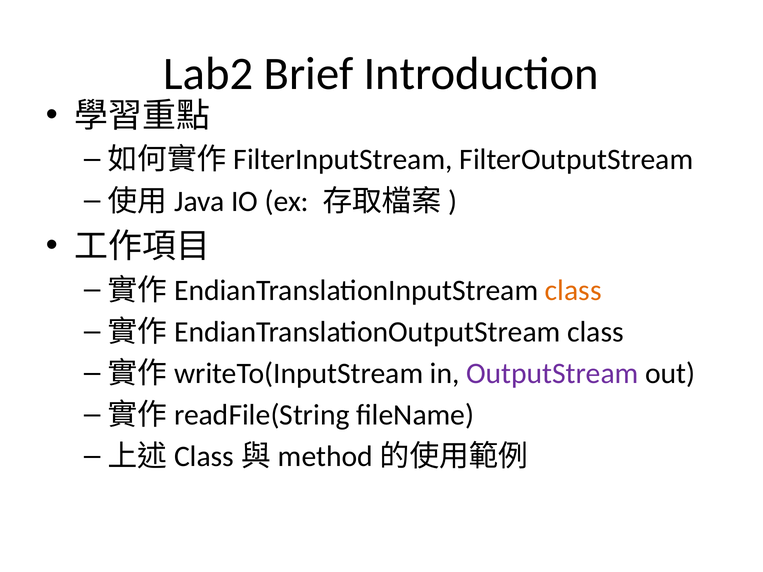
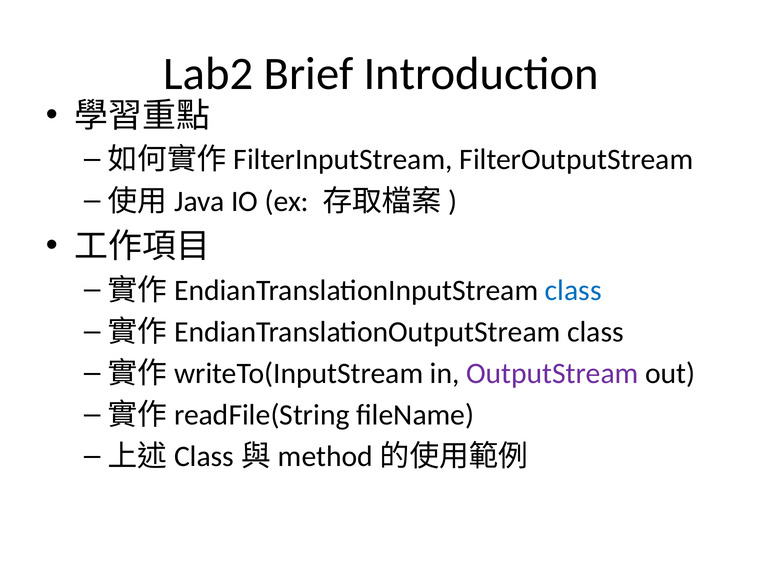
class colour: orange -> blue (573, 290)
